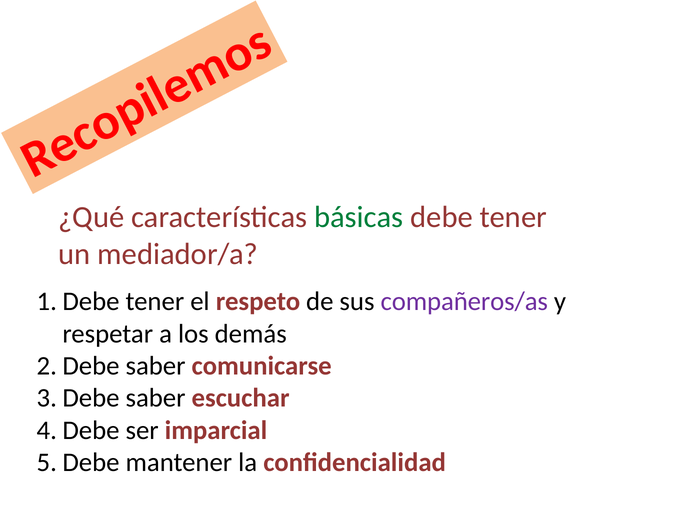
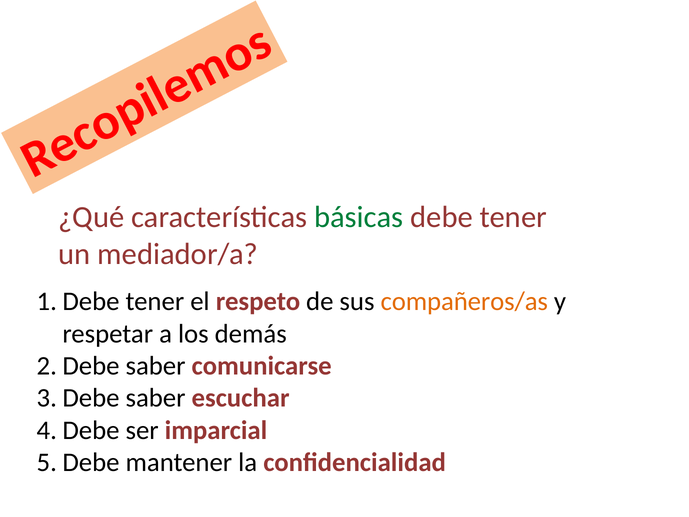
compañeros/as colour: purple -> orange (464, 301)
